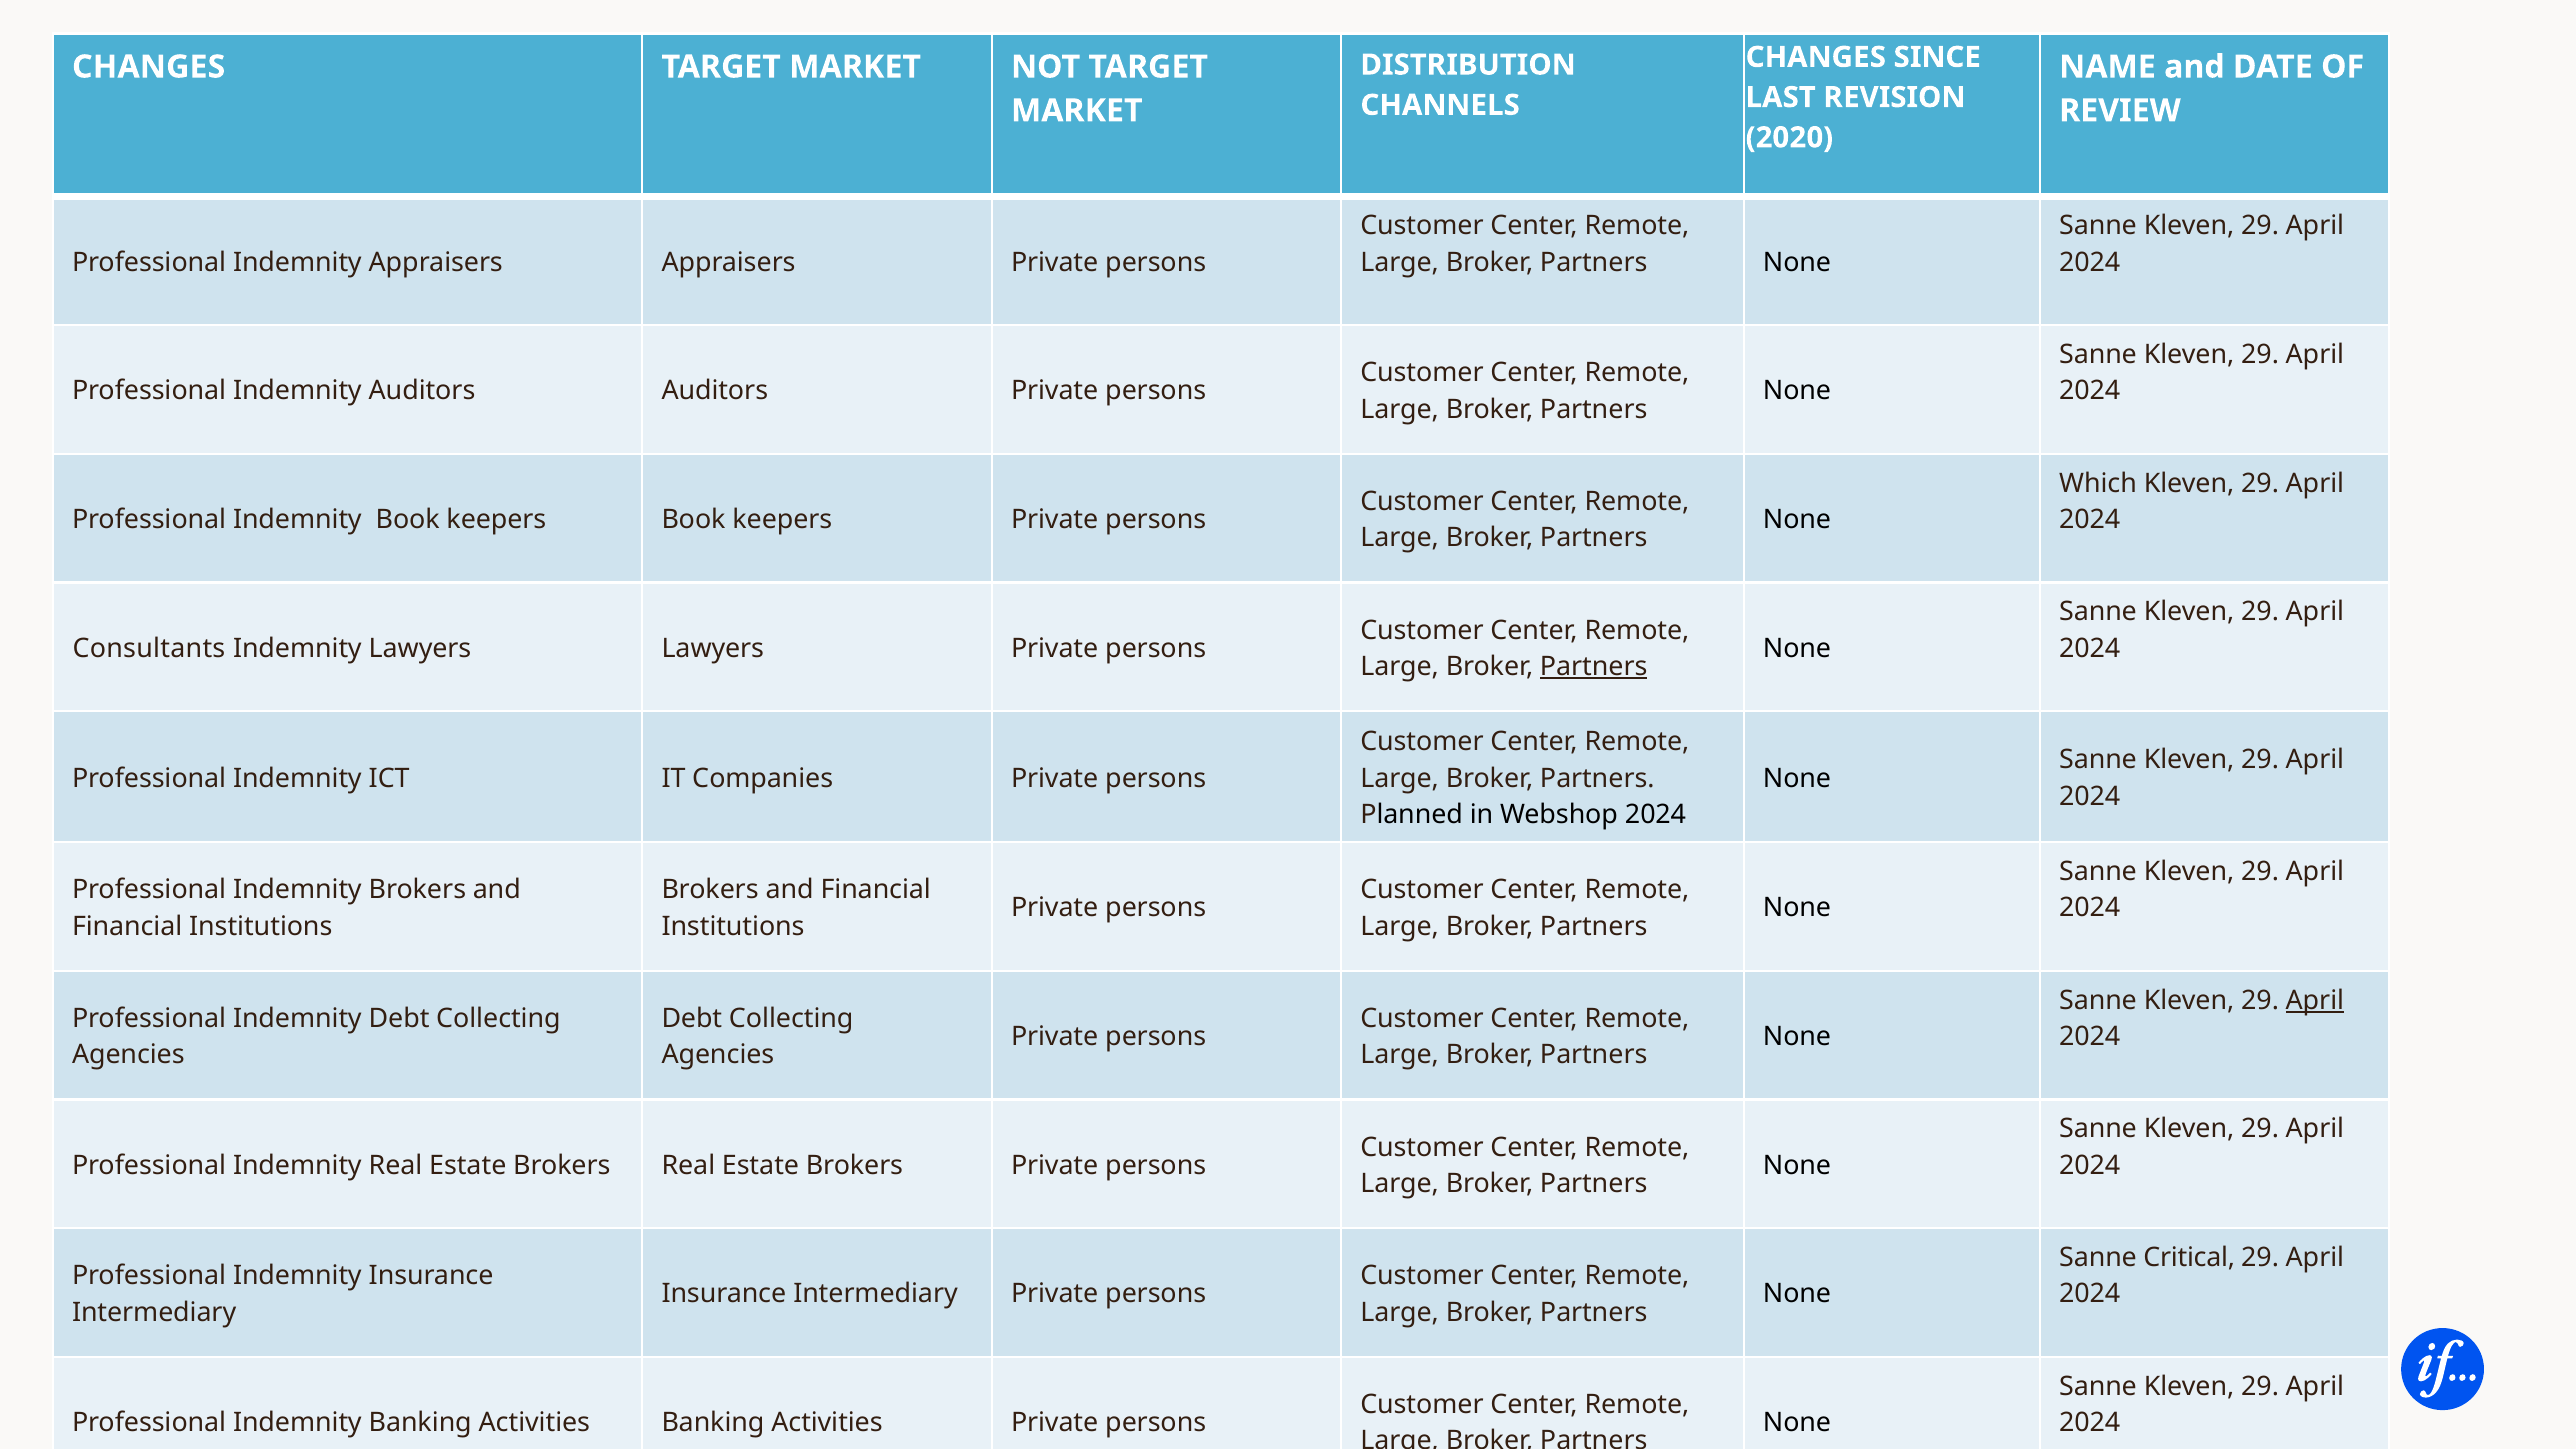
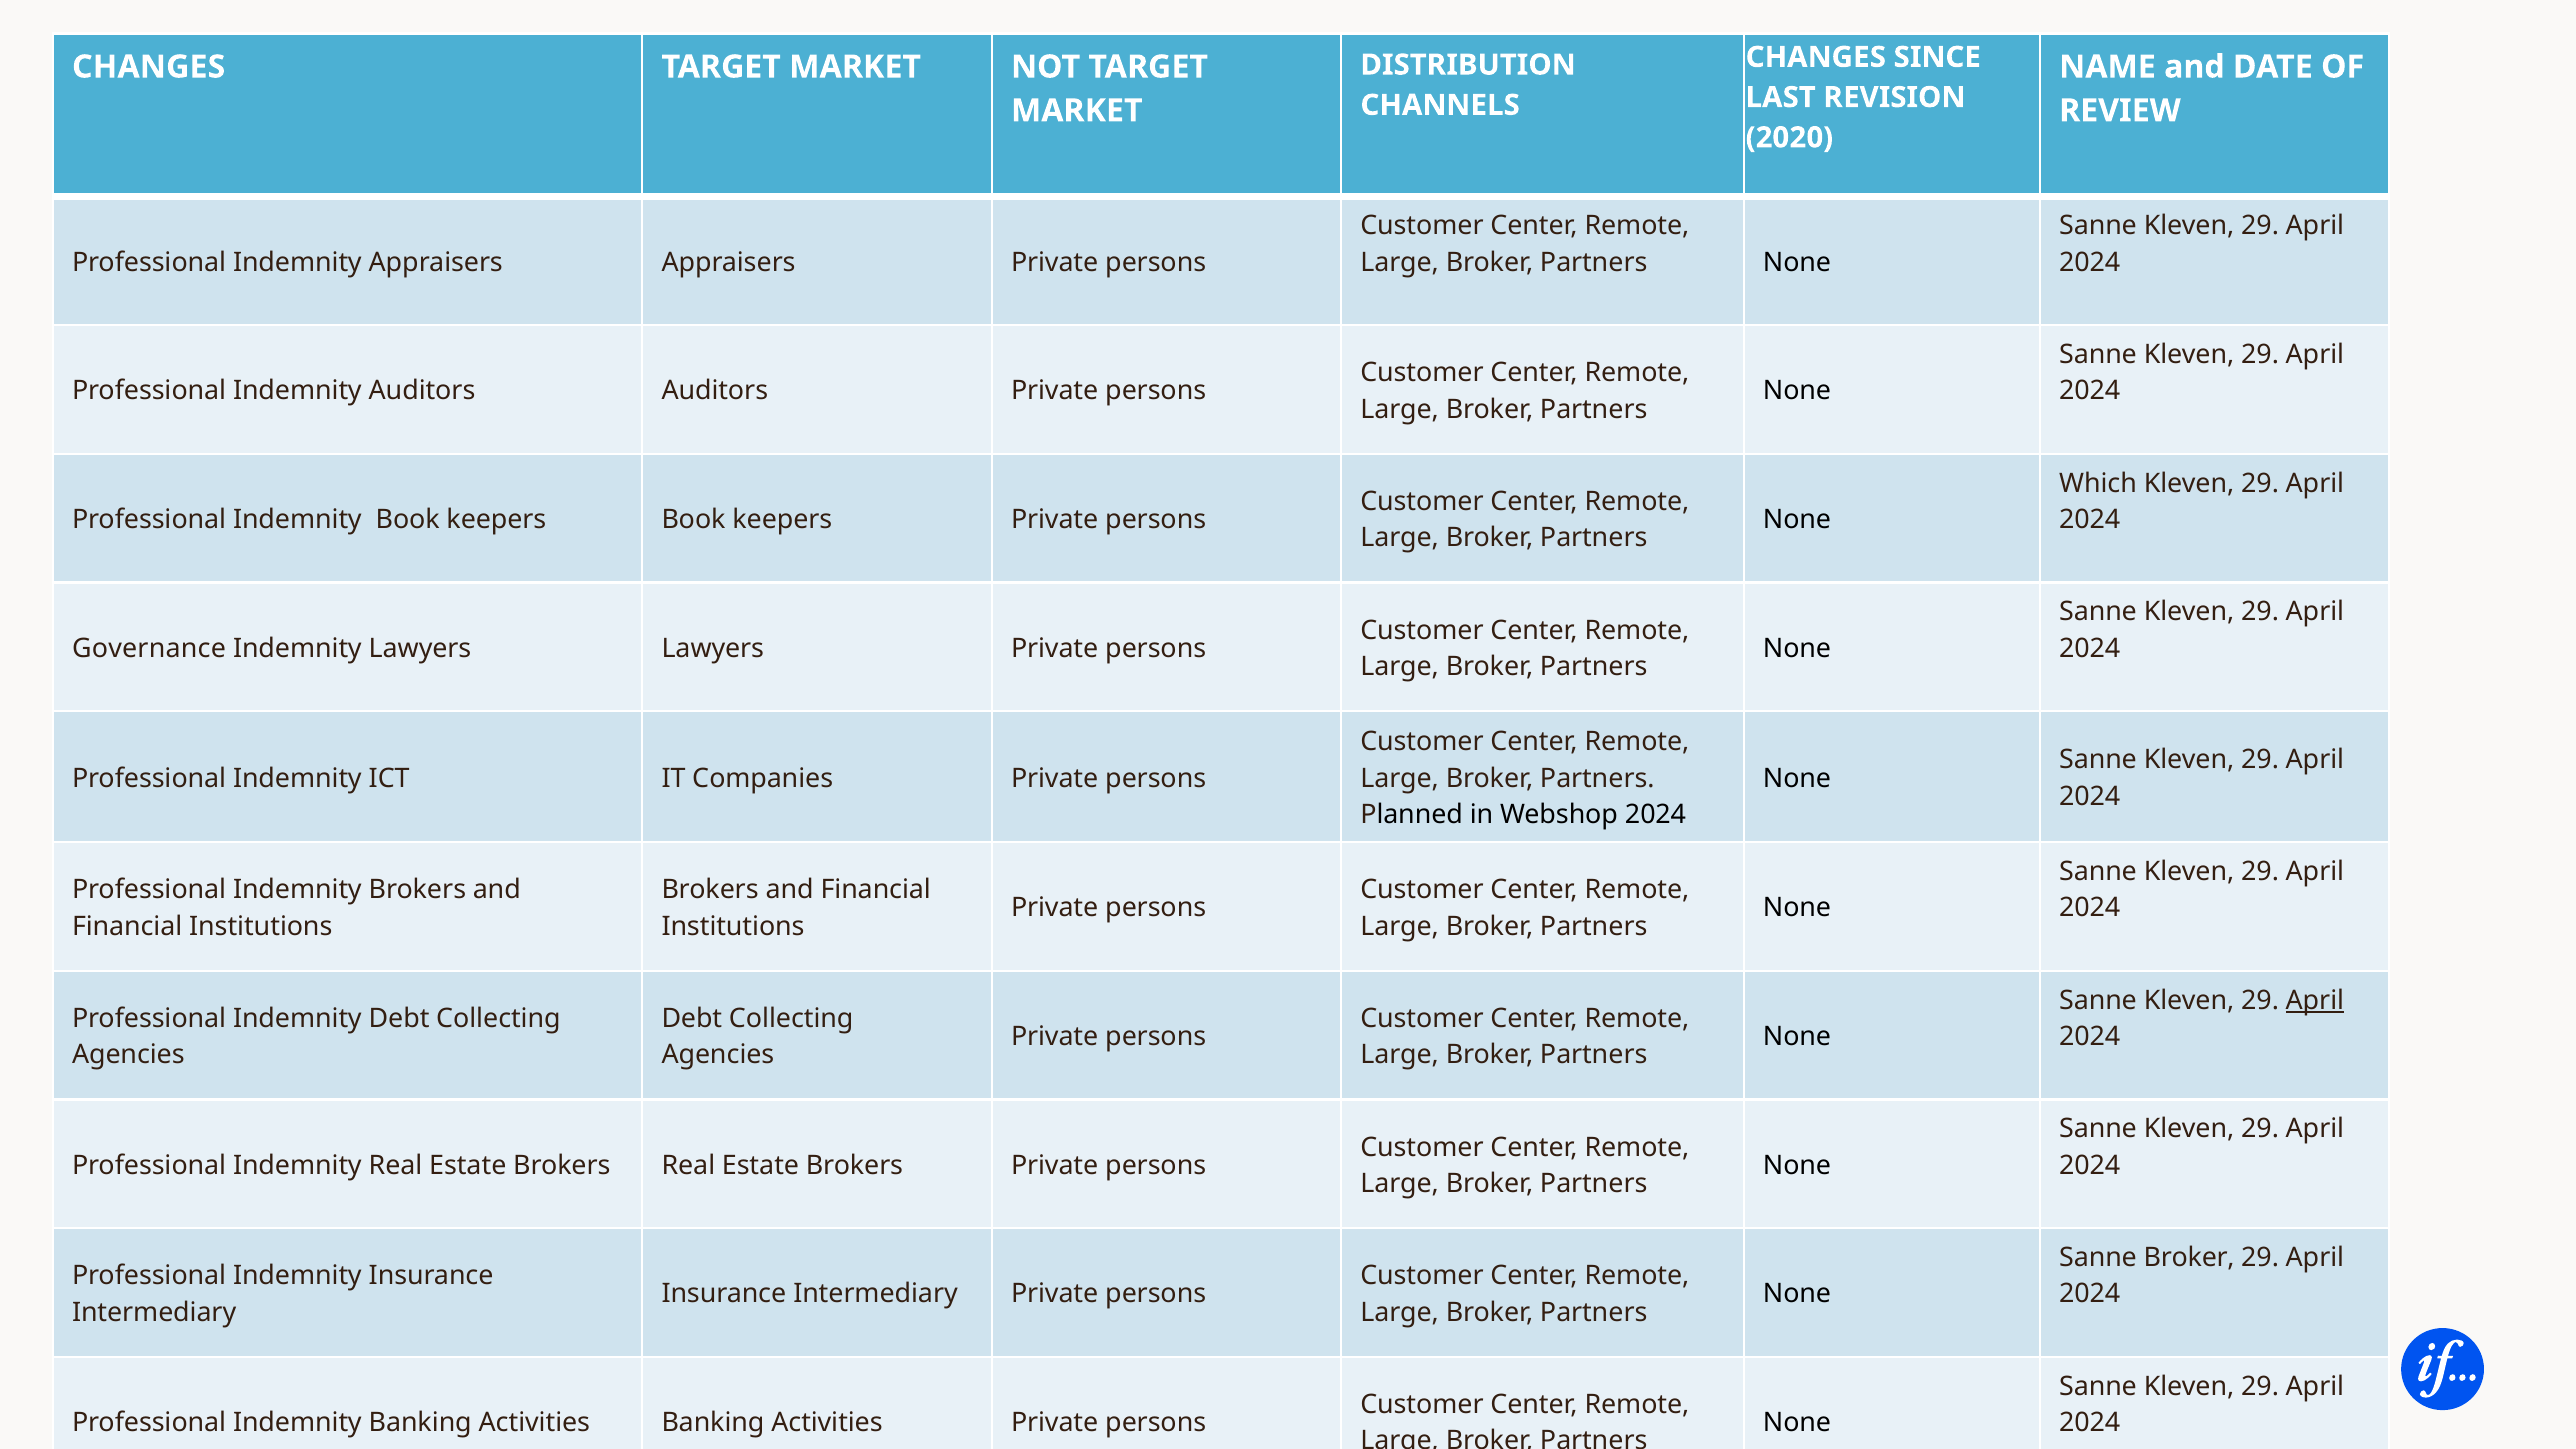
Consultants: Consultants -> Governance (149, 648)
Partners underline: present -> none (1594, 667)
Sanne Critical: Critical -> Broker (2189, 1258)
